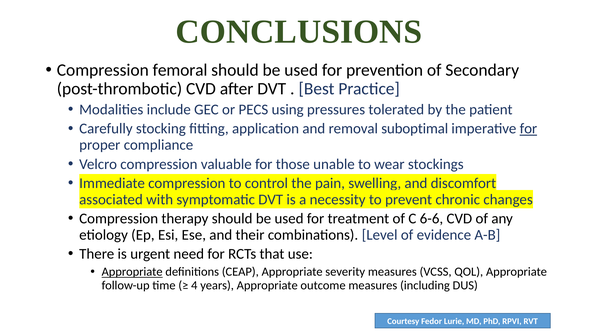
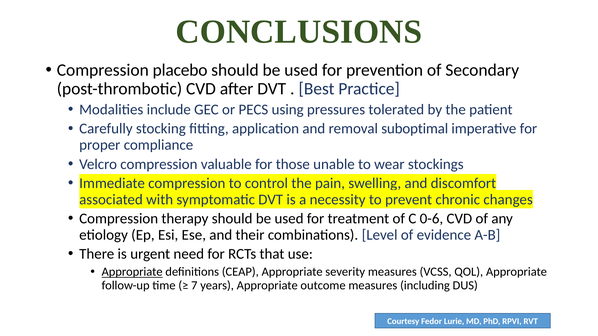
femoral: femoral -> placebo (180, 70)
for underline: present -> none (528, 129)
6-6: 6-6 -> 0-6 (431, 219)
4: 4 -> 7 (194, 286)
